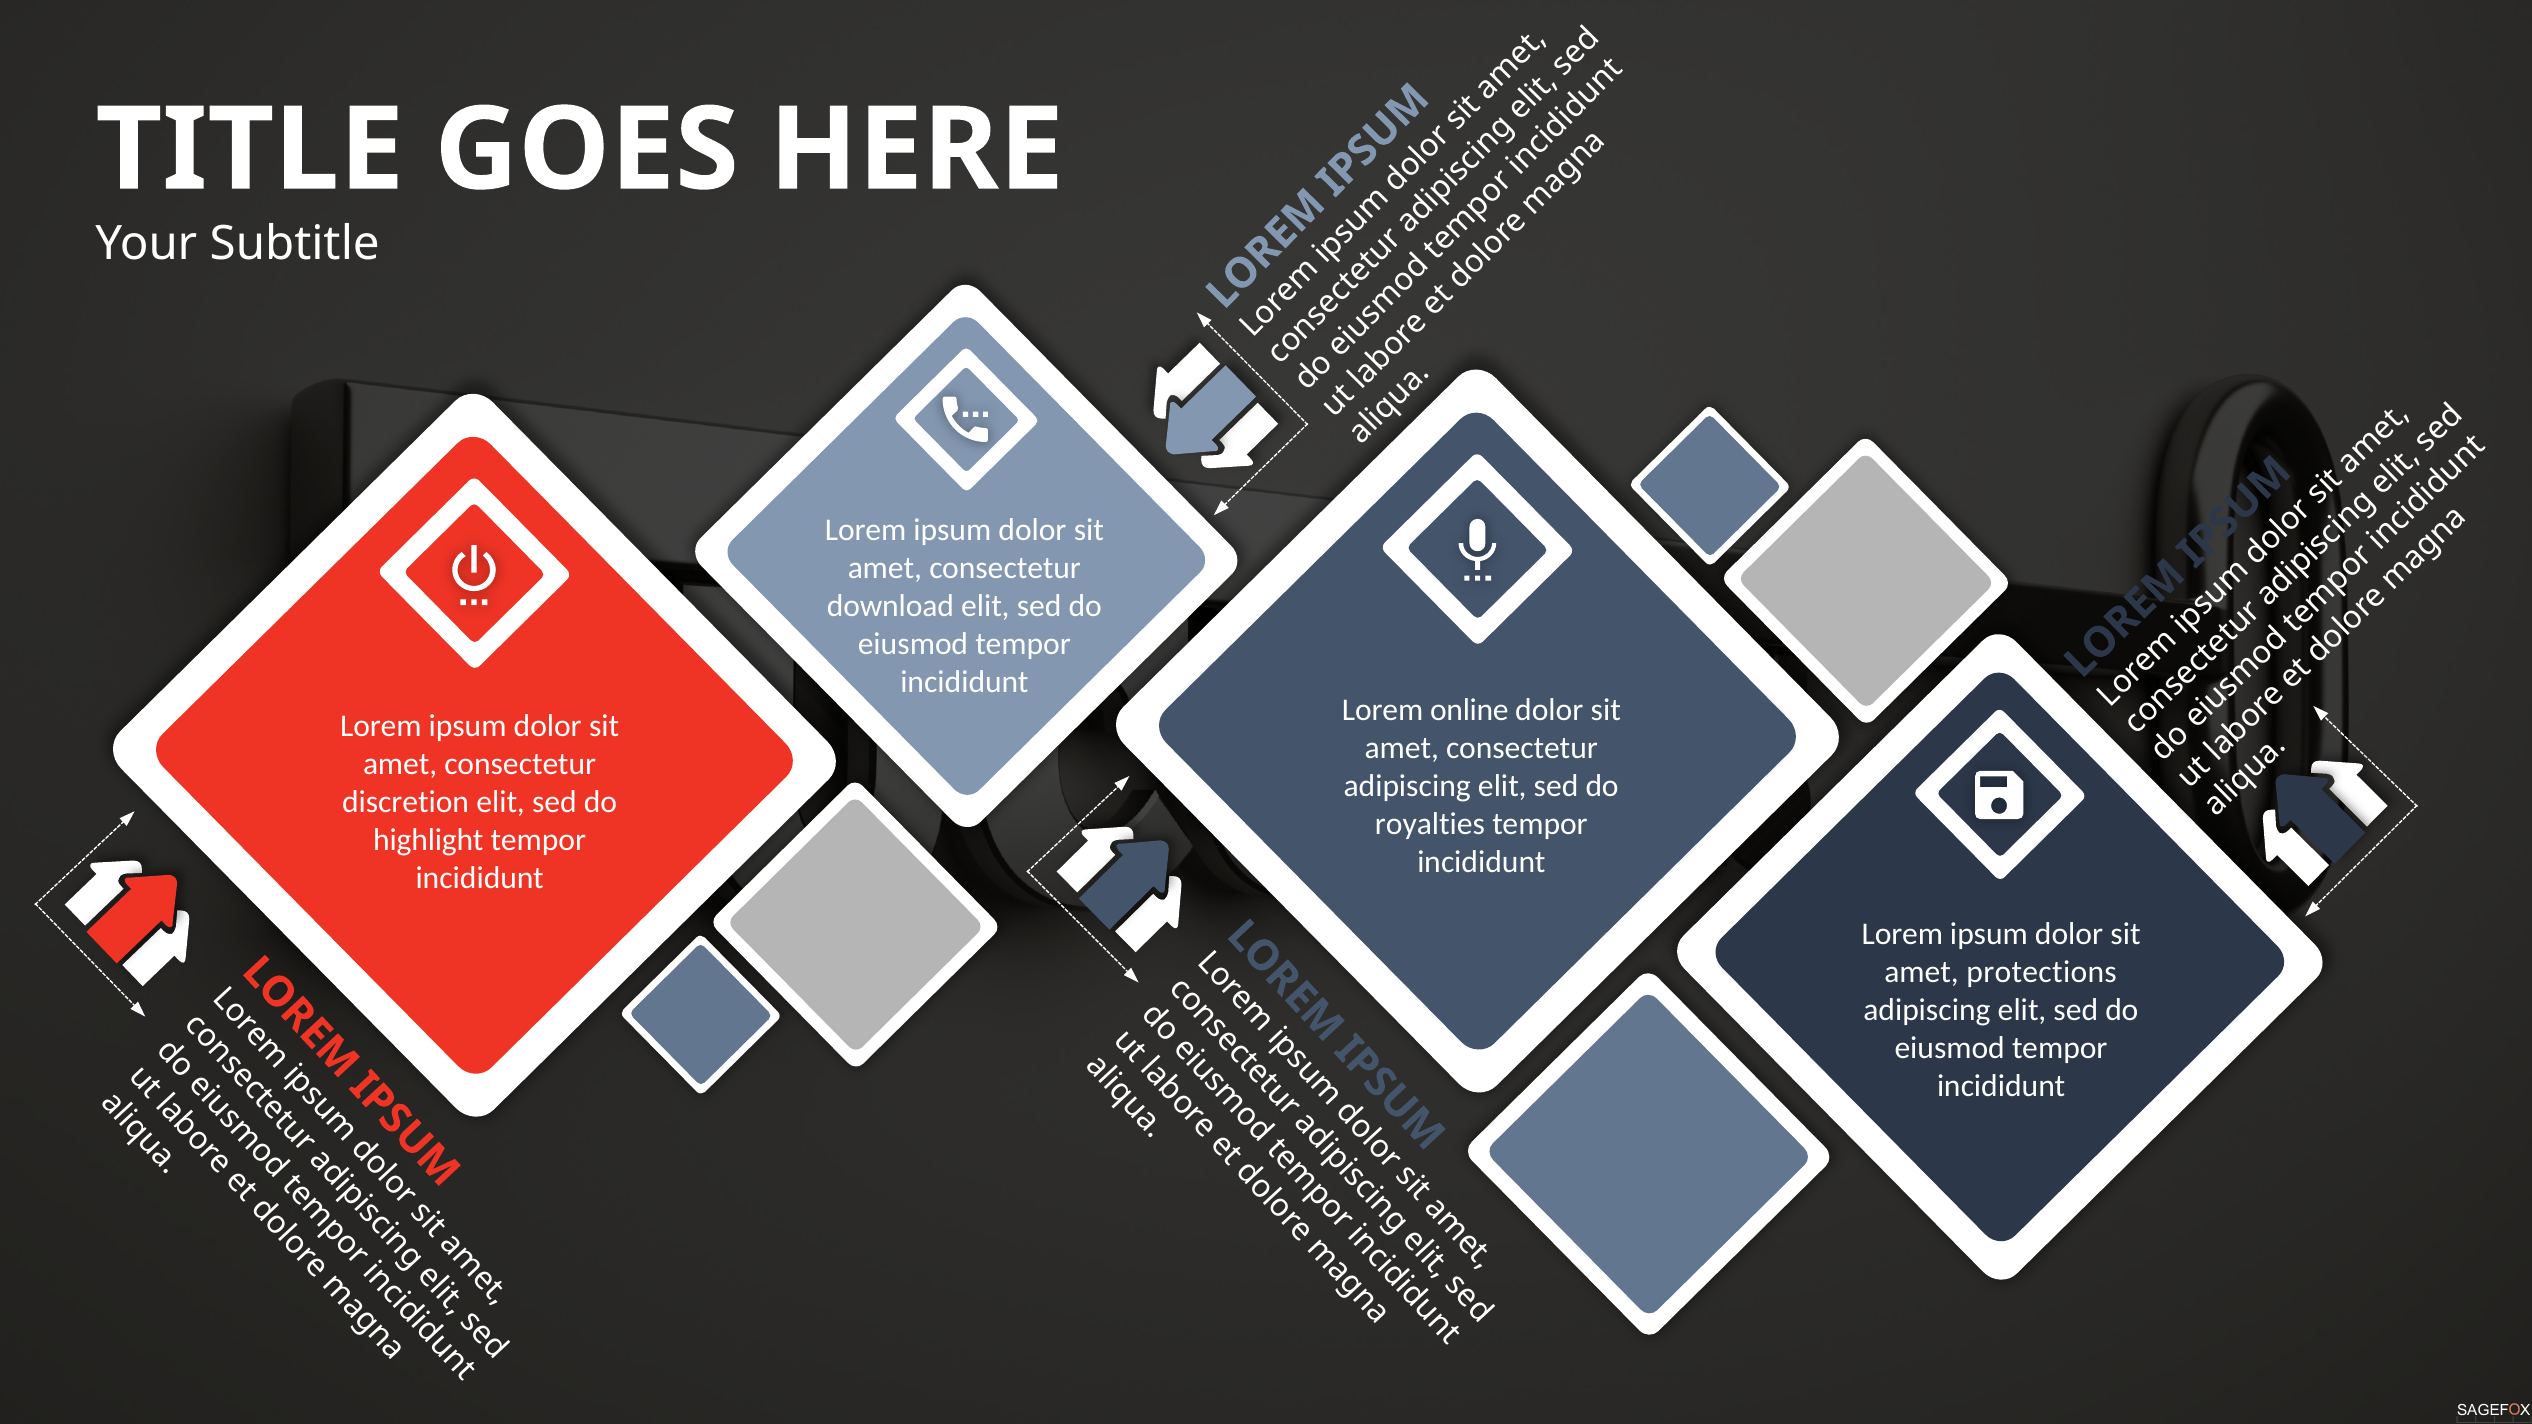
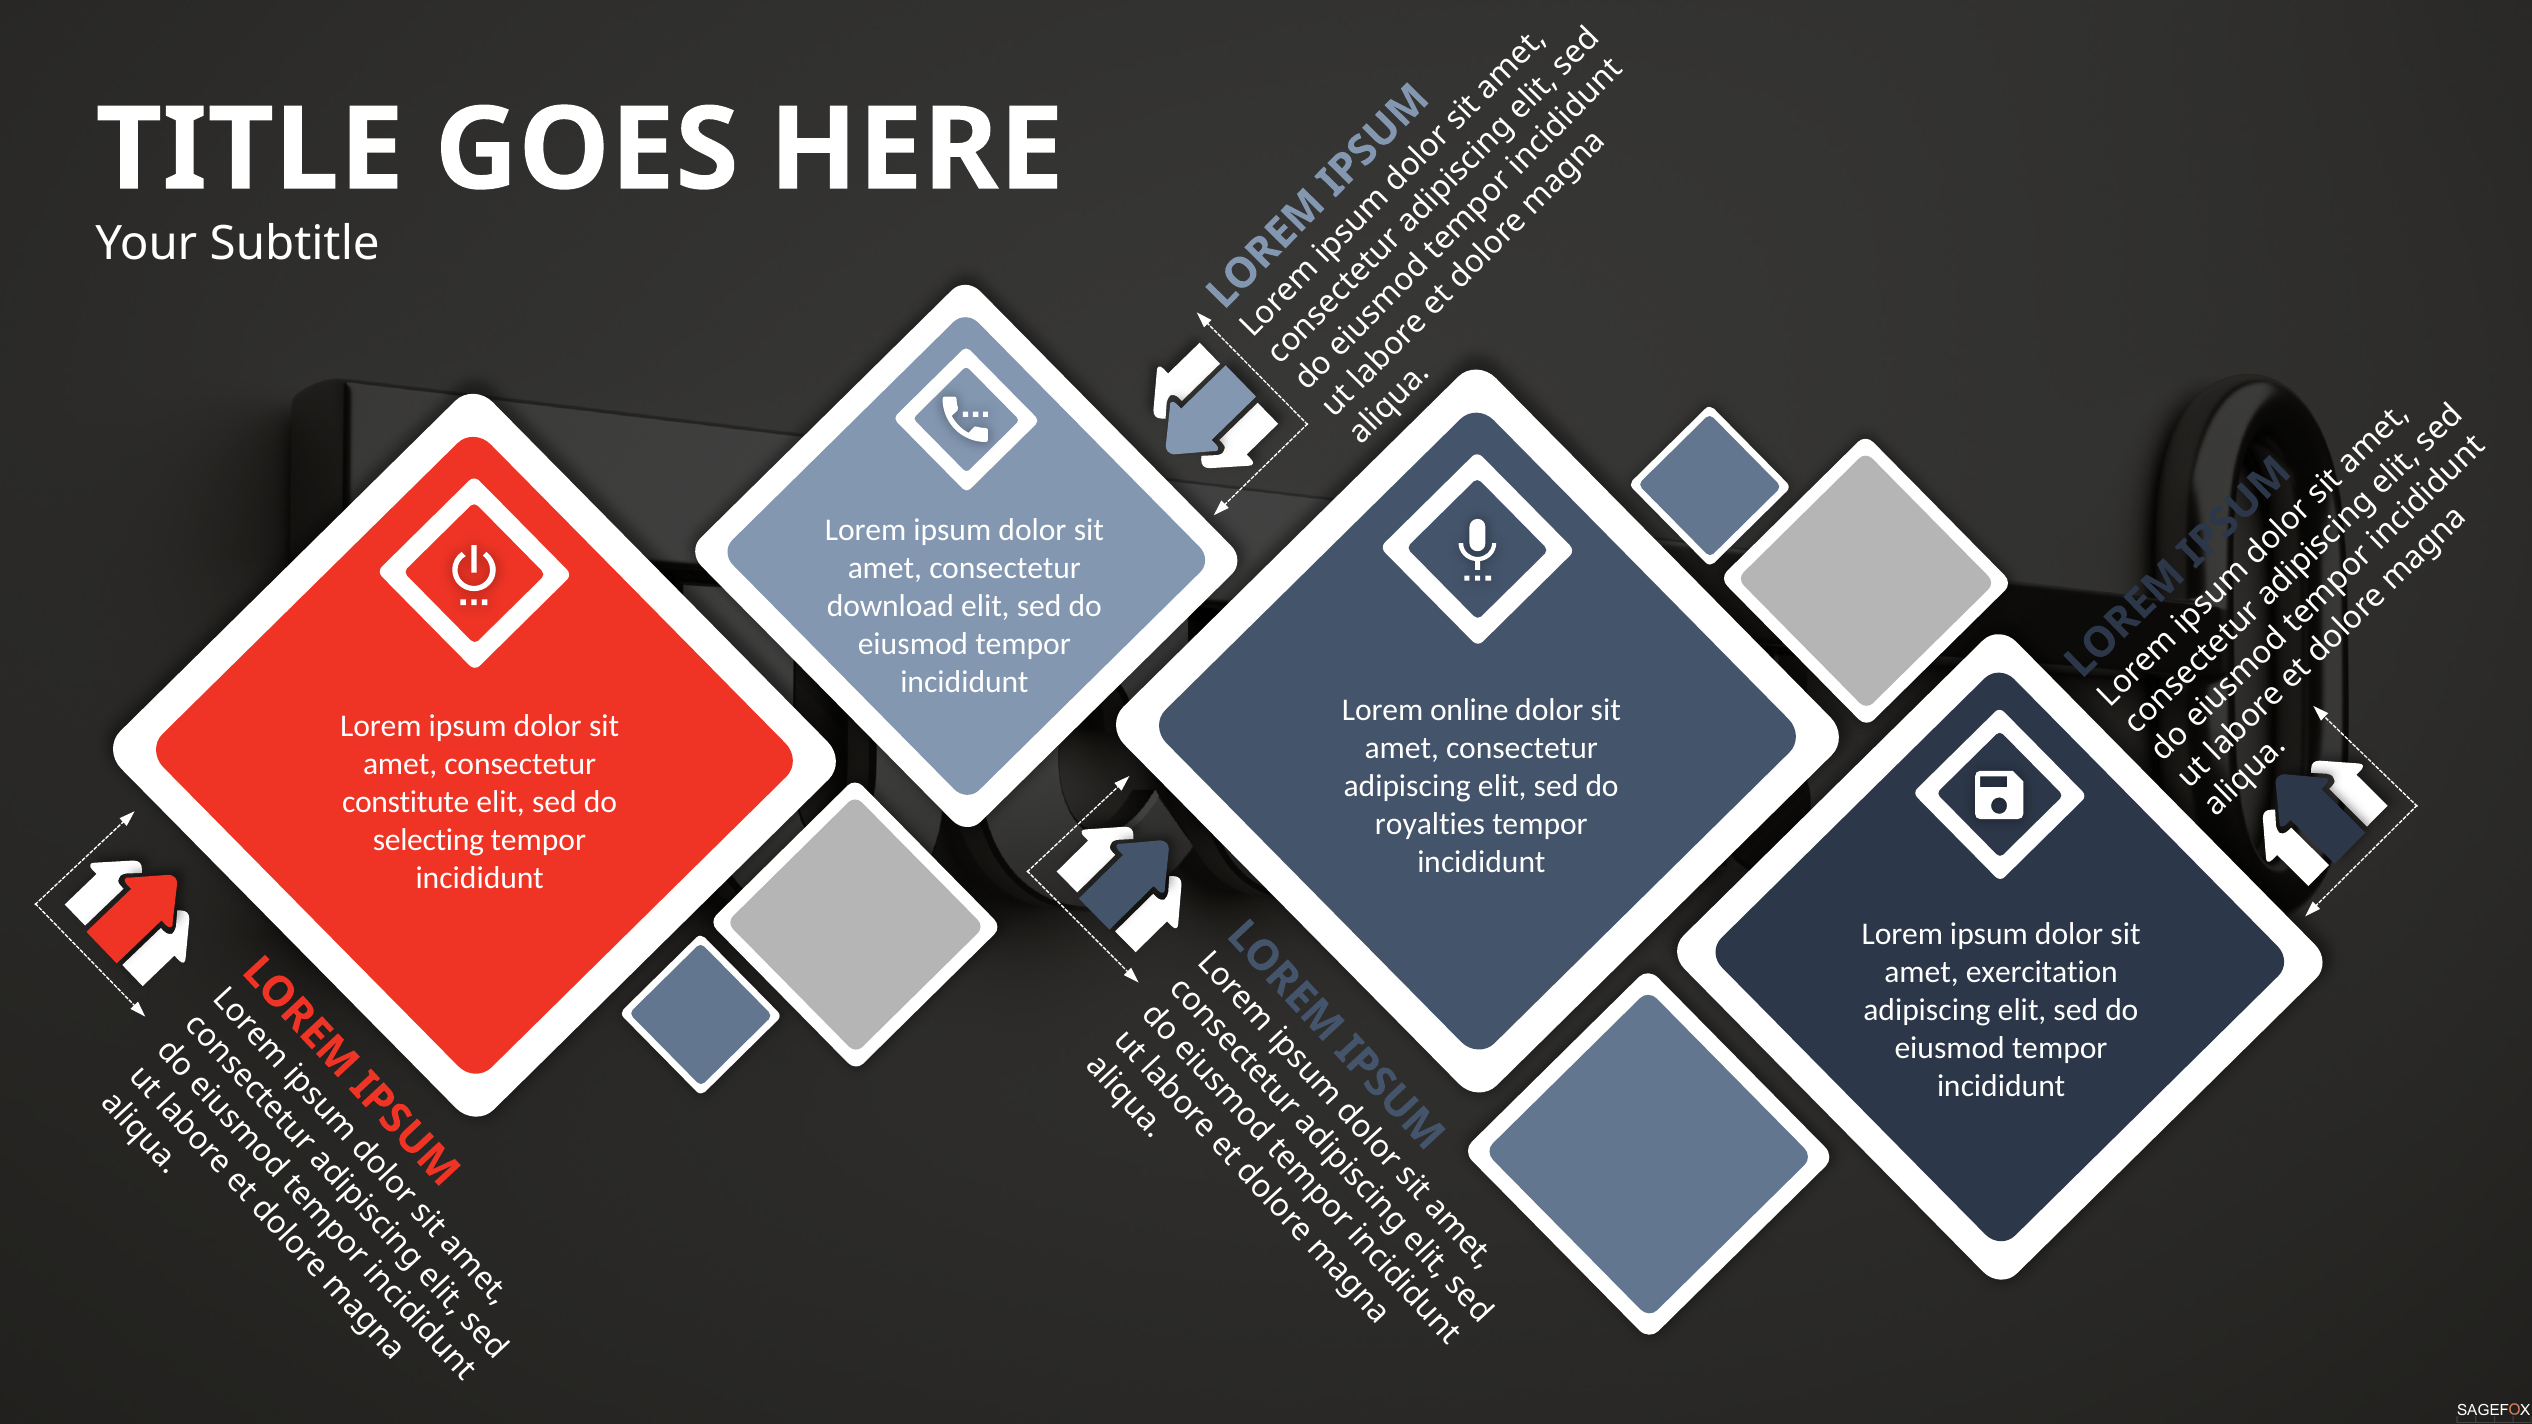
discretion: discretion -> constitute (406, 803)
highlight: highlight -> selecting (428, 841)
protections: protections -> exercitation (2042, 972)
